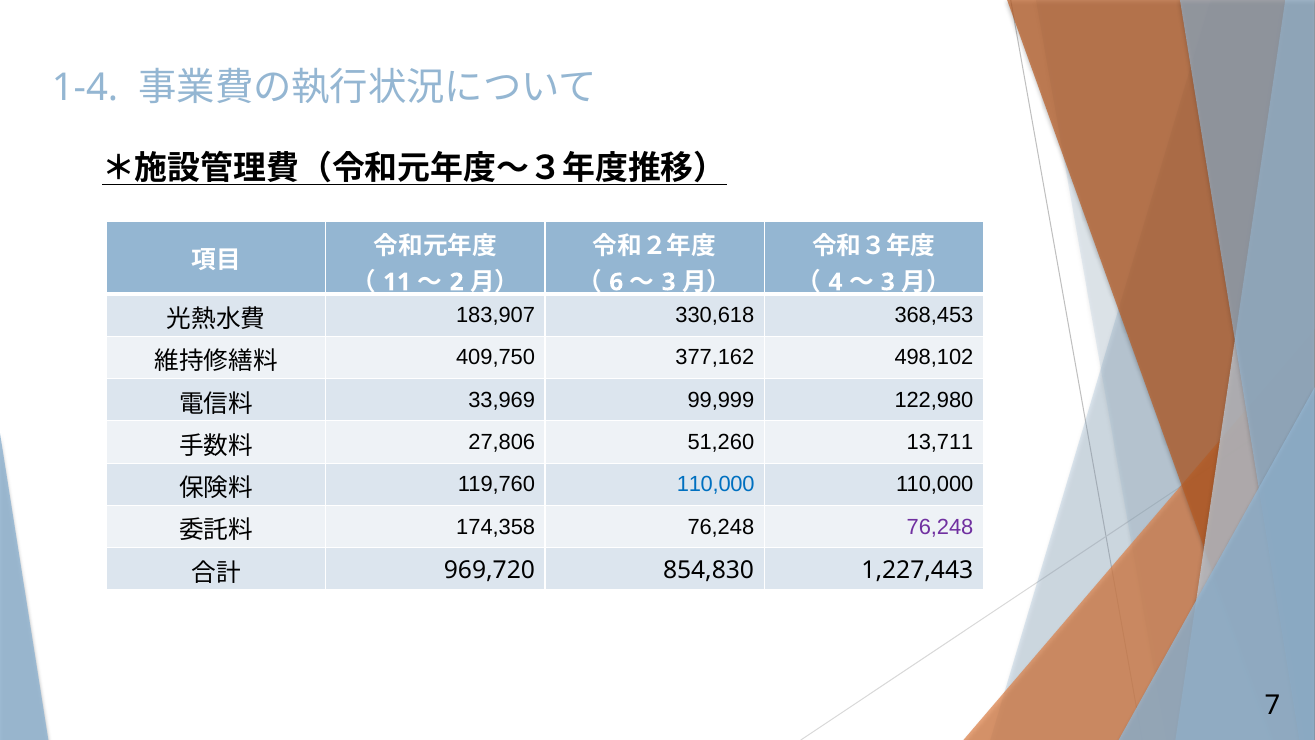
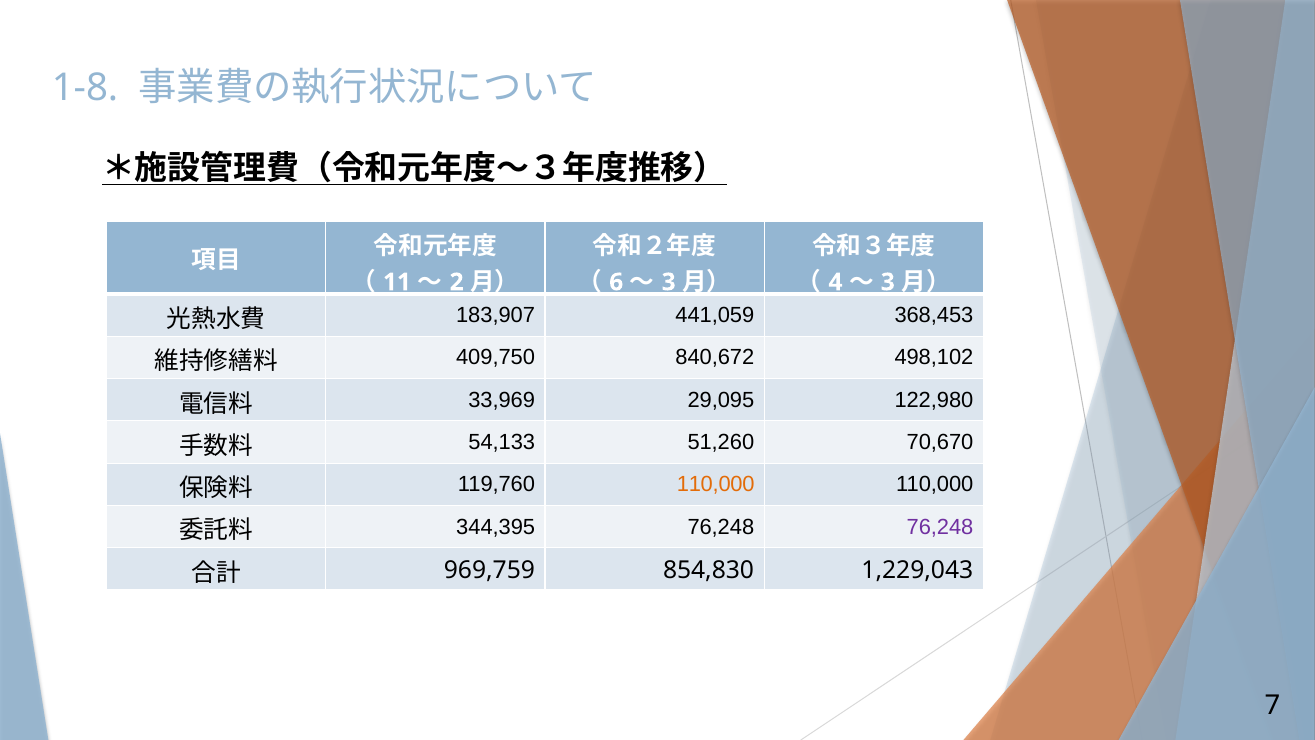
1-4: 1-4 -> 1-8 (85, 88)
330,618: 330,618 -> 441,059 (715, 315)
377,162: 377,162 -> 840,672 (715, 358)
99,999: 99,999 -> 29,095 (721, 400)
27,806: 27,806 -> 54,133 (502, 442)
13,711: 13,711 -> 70,670 (940, 442)
110,000 colour: blue -> orange (716, 484)
174,358: 174,358 -> 344,395 (496, 527)
969,720: 969,720 -> 969,759 (489, 570)
1,227,443: 1,227,443 -> 1,229,043 (917, 570)
